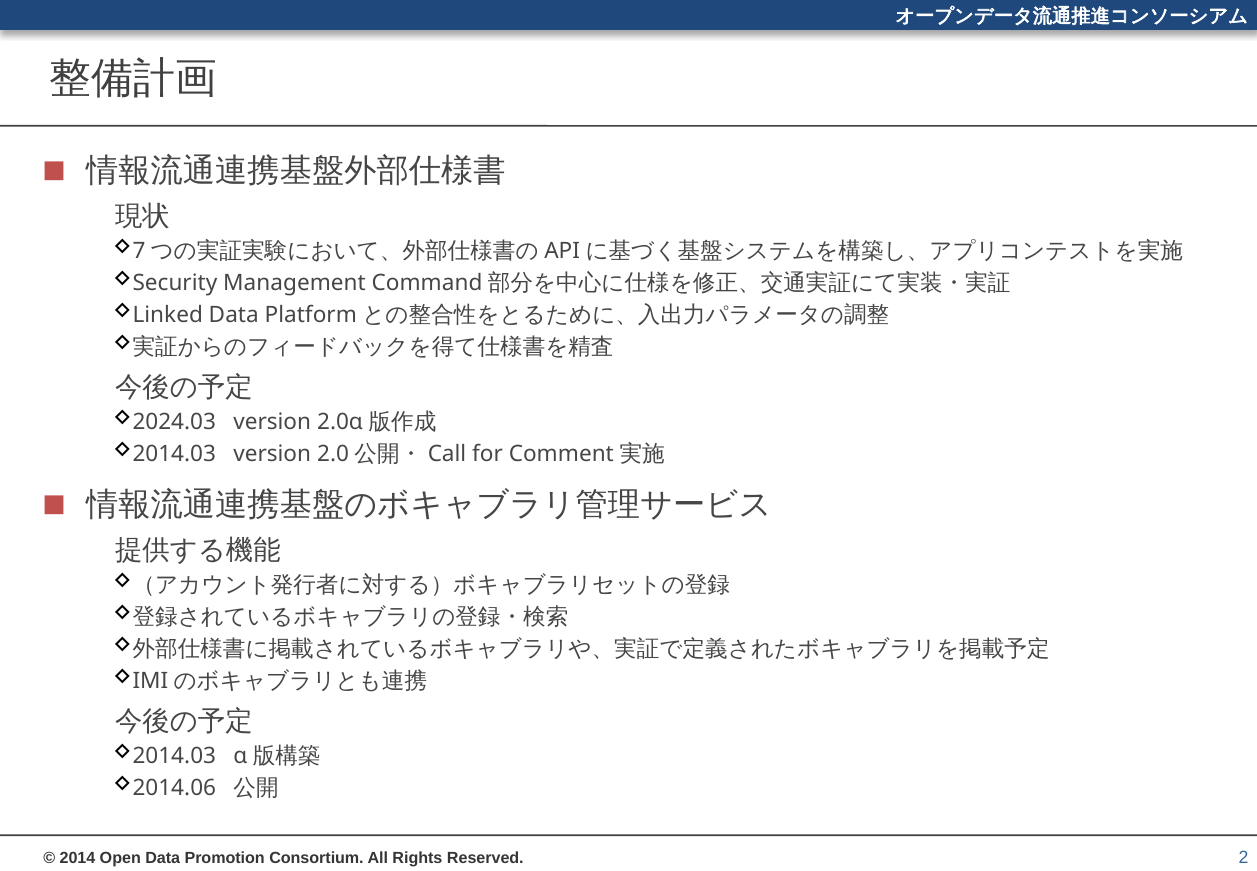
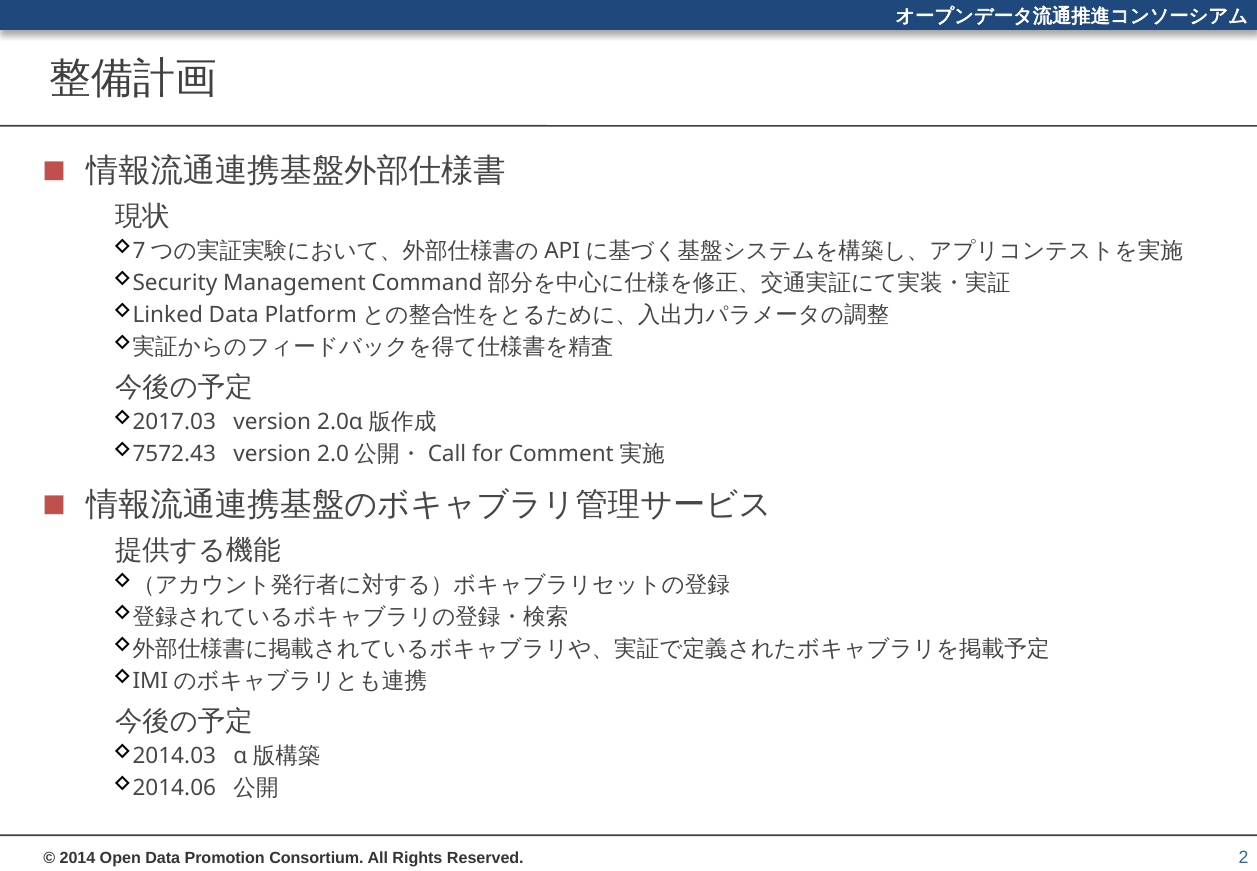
2024.03: 2024.03 -> 2017.03 (174, 422)
2014.03: 2014.03 -> 7572.43 (174, 454)
